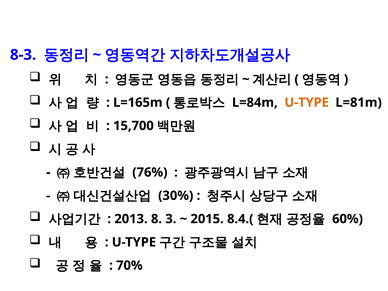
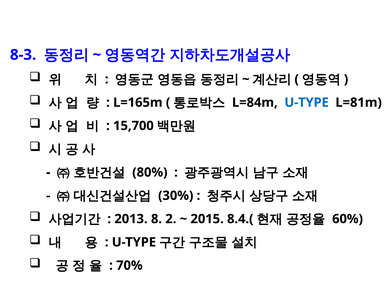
U-TYPE colour: orange -> blue (307, 103)
76%: 76% -> 80% (150, 172)
3: 3 -> 2 (171, 219)
